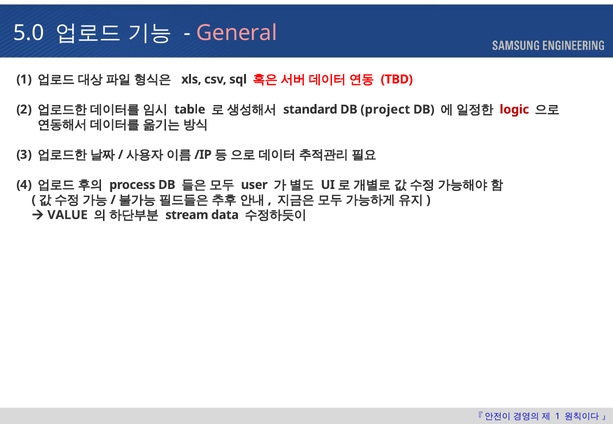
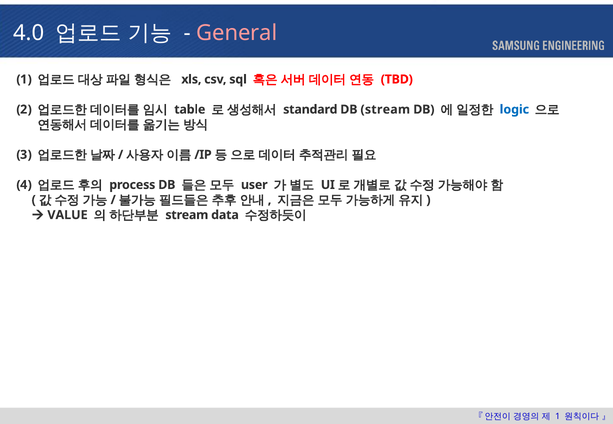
5.0: 5.0 -> 4.0 (29, 33)
DB project: project -> stream (385, 110)
logic colour: red -> blue (514, 110)
